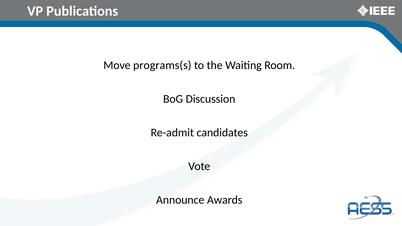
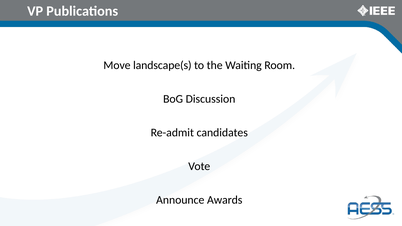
programs(s: programs(s -> landscape(s (162, 65)
